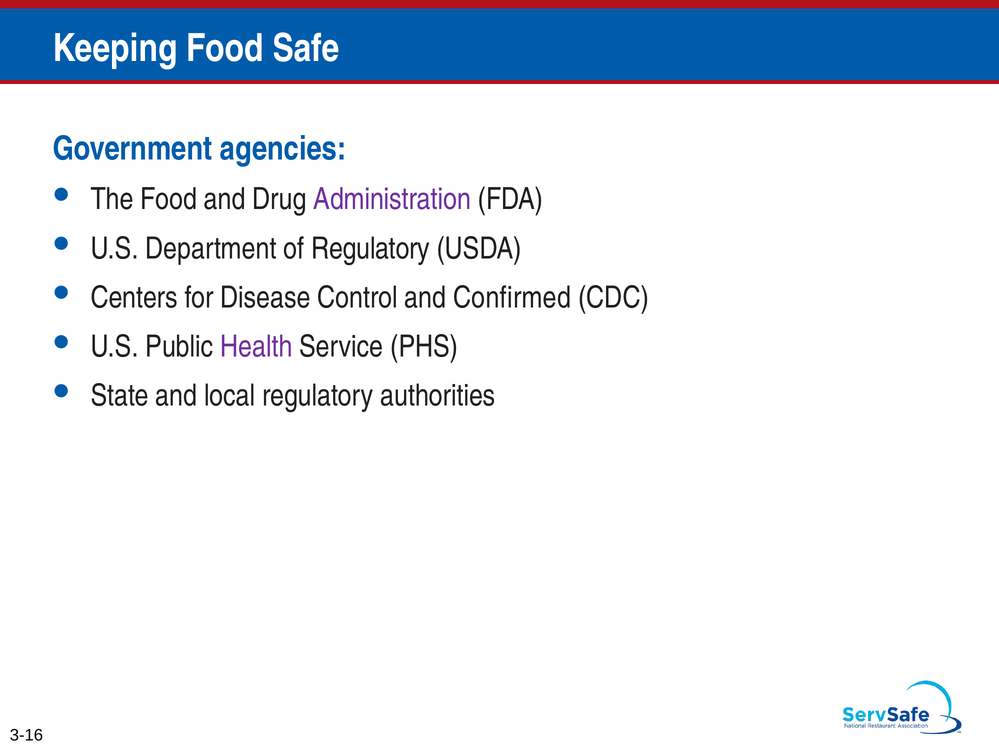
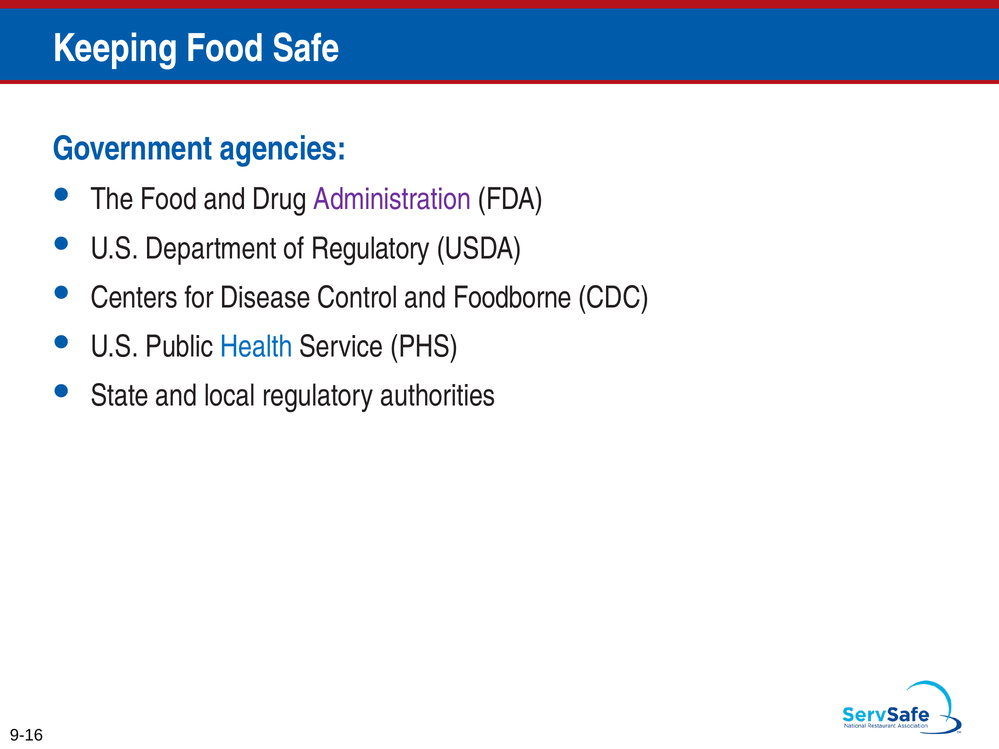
Confirmed: Confirmed -> Foodborne (512, 298)
Health colour: purple -> blue (256, 347)
3-16: 3-16 -> 9-16 (26, 735)
